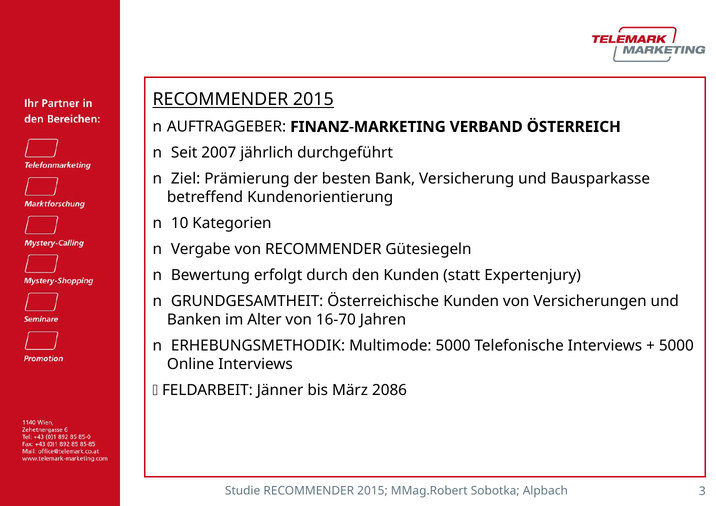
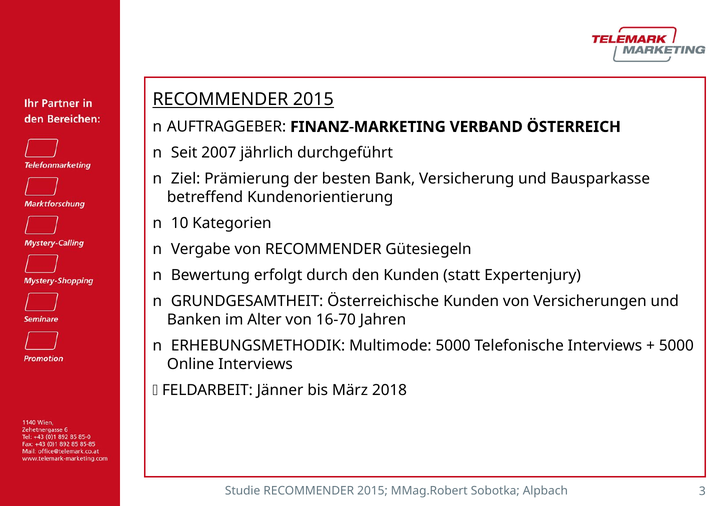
2086: 2086 -> 2018 (390, 390)
